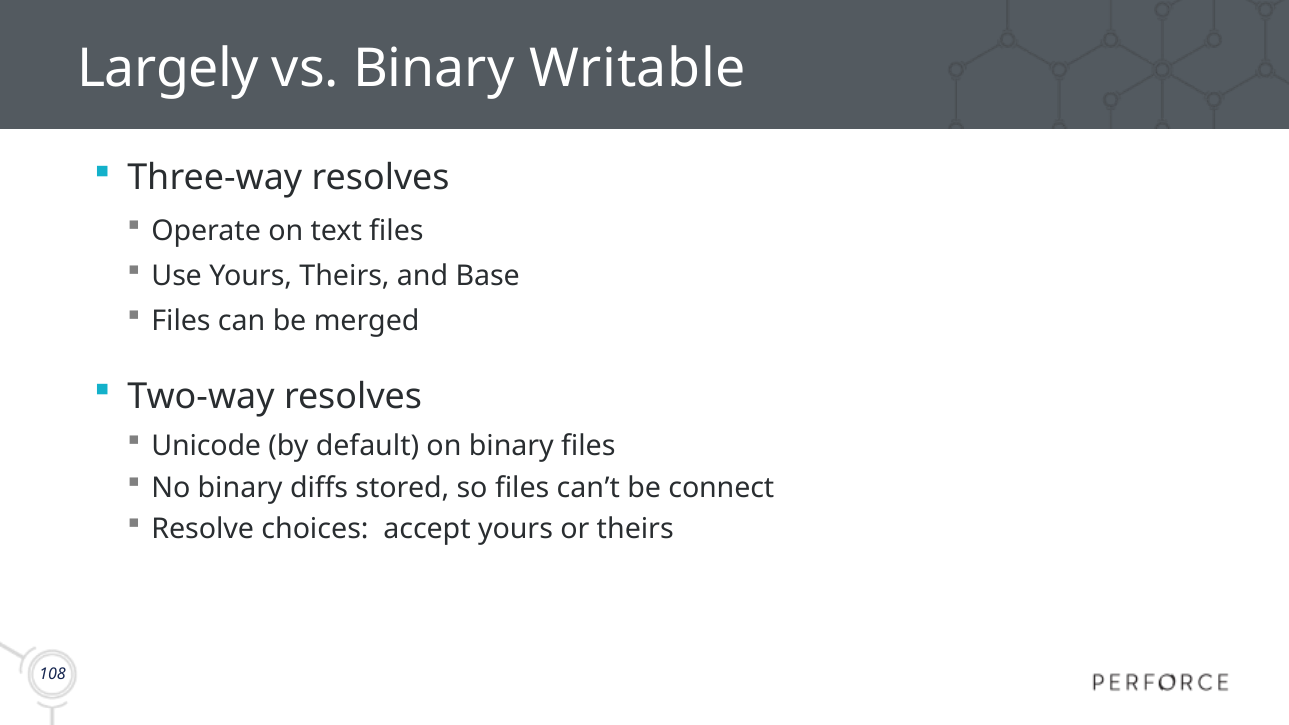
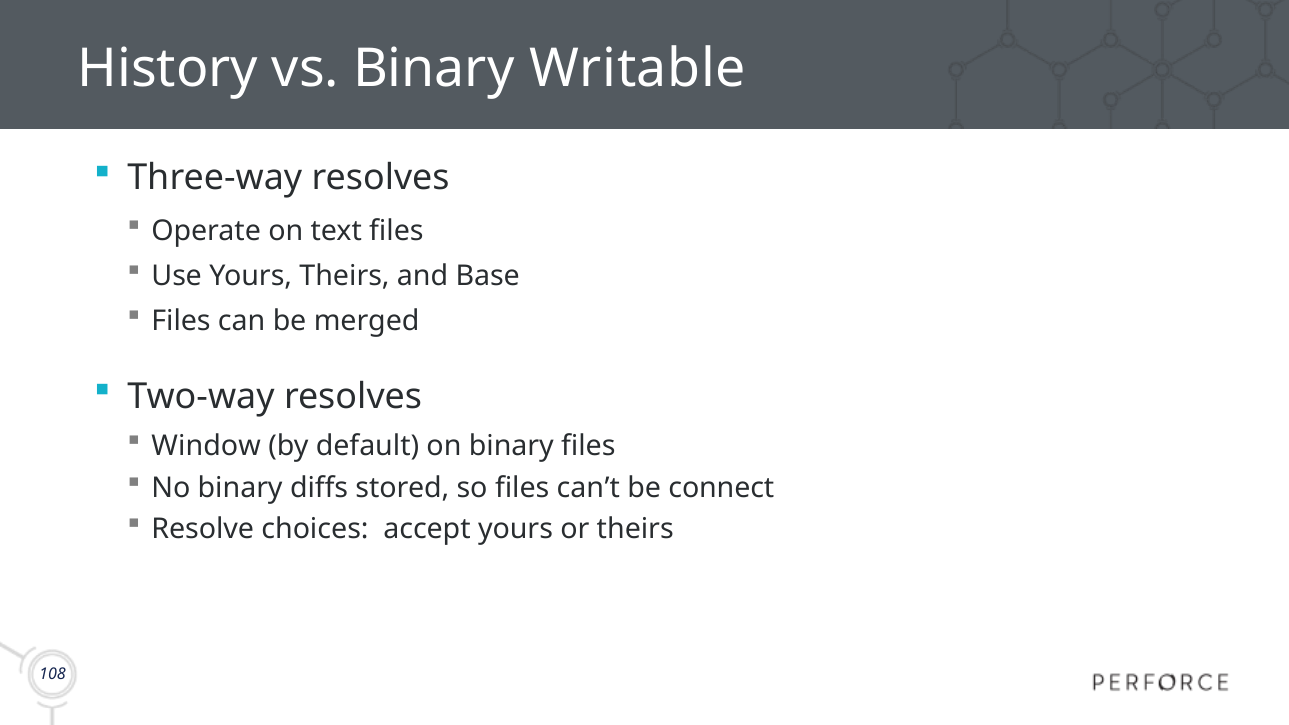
Largely: Largely -> History (168, 69)
Unicode: Unicode -> Window (206, 446)
